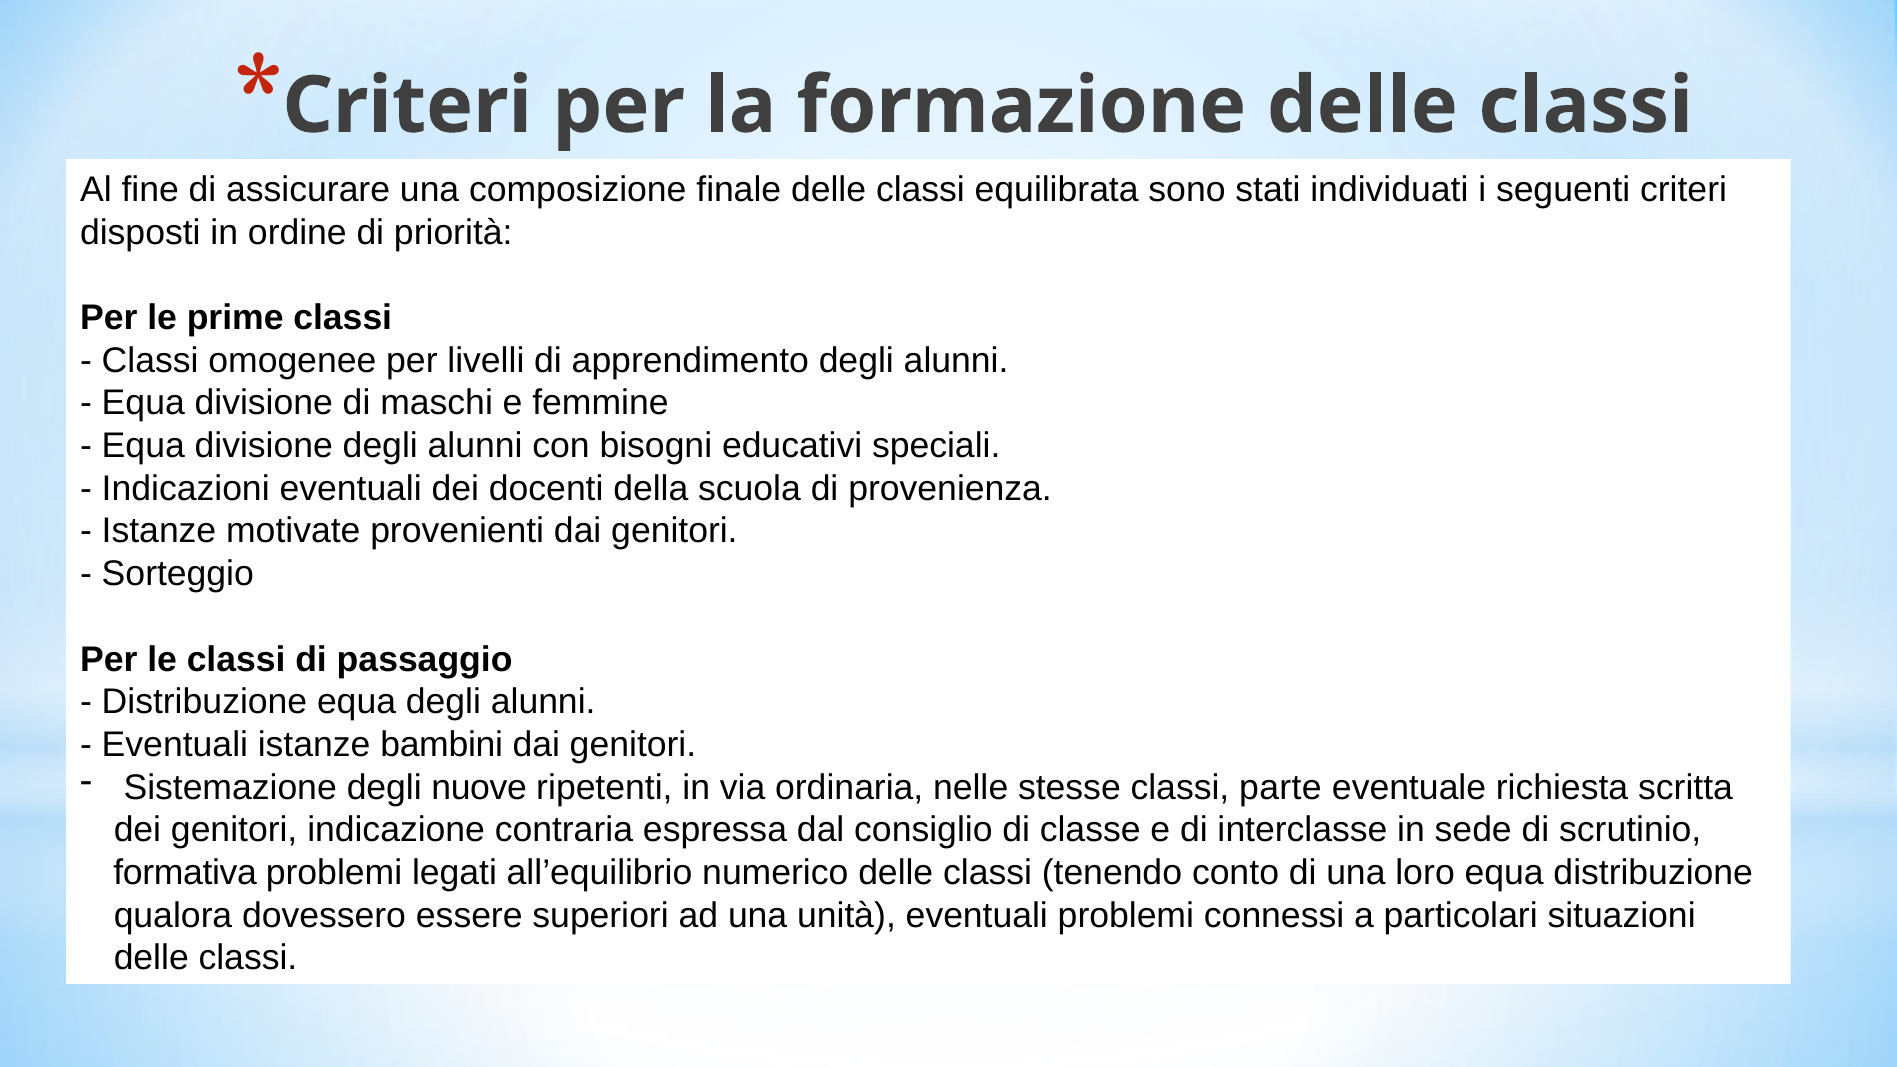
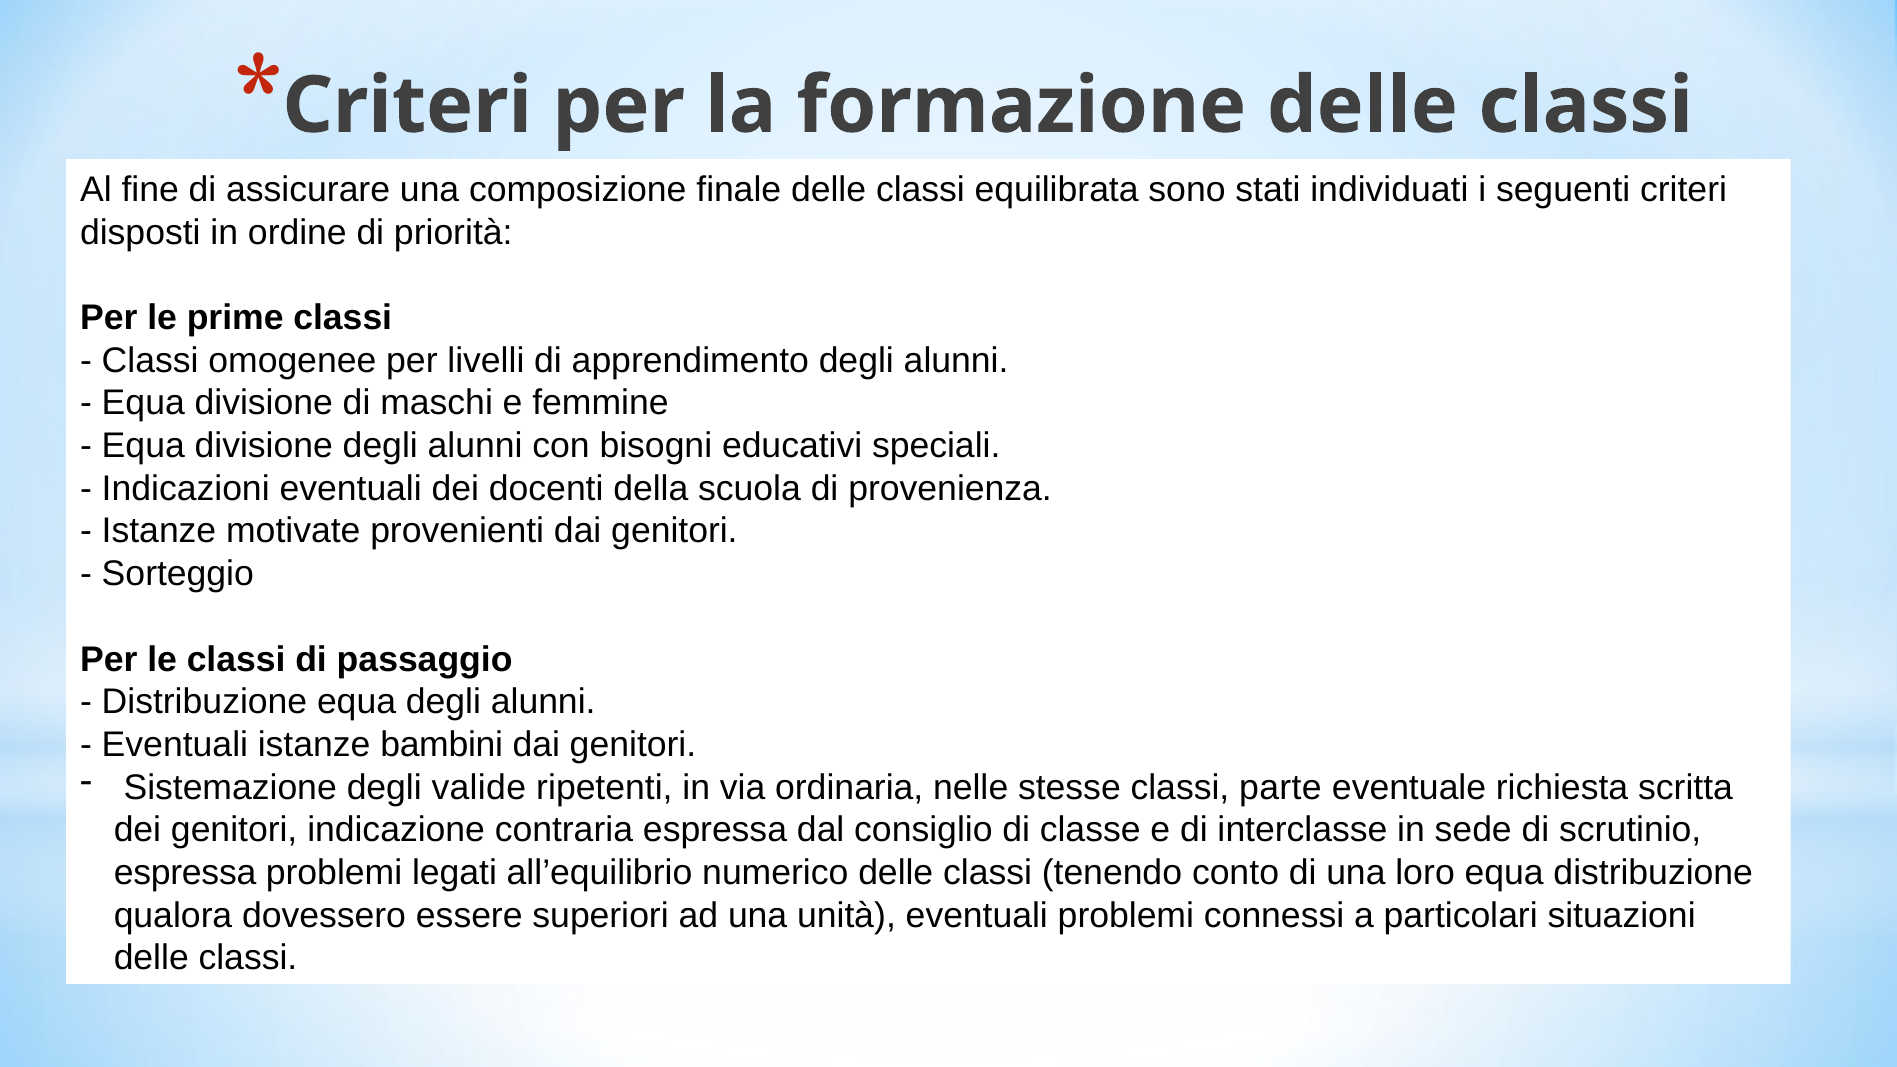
nuove: nuove -> valide (479, 787)
formativa: formativa -> espressa (185, 873)
